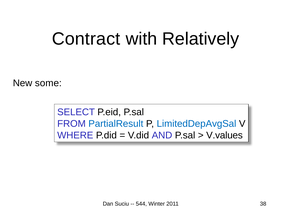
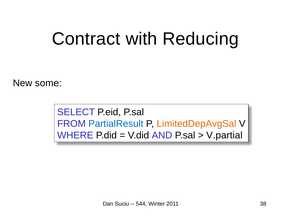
Relatively: Relatively -> Reducing (201, 39)
LimitedDepAvgSal colour: blue -> orange (196, 124)
V.values: V.values -> V.partial (224, 135)
